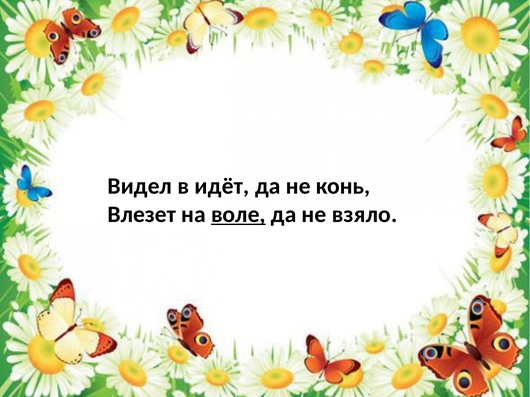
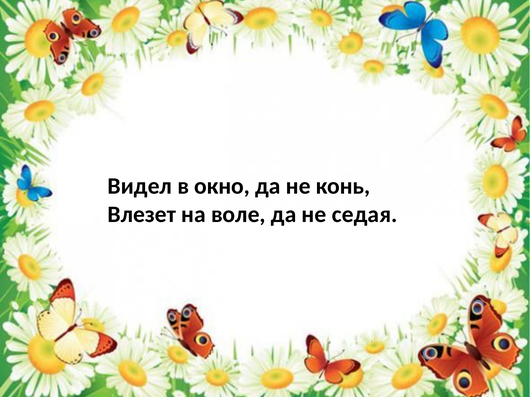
идёт: идёт -> окно (222, 186)
воле underline: present -> none (238, 215)
взяло: взяло -> седая (365, 215)
